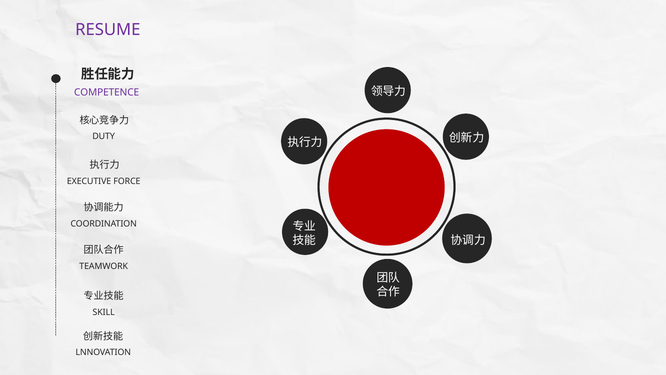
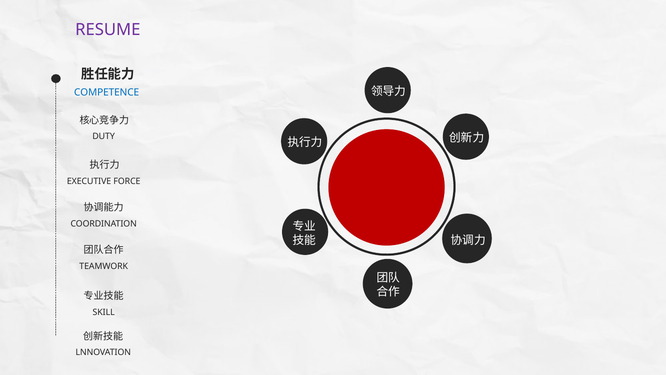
COMPETENCE colour: purple -> blue (107, 92)
